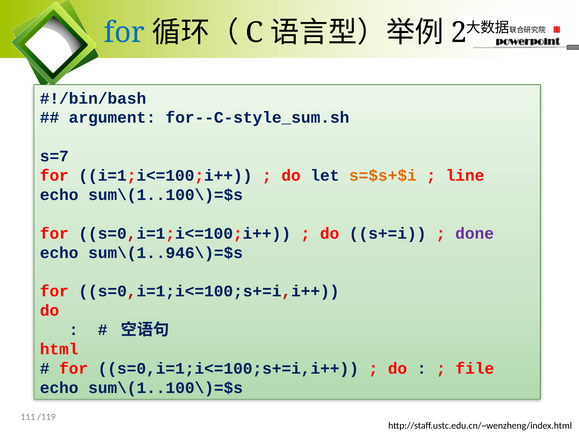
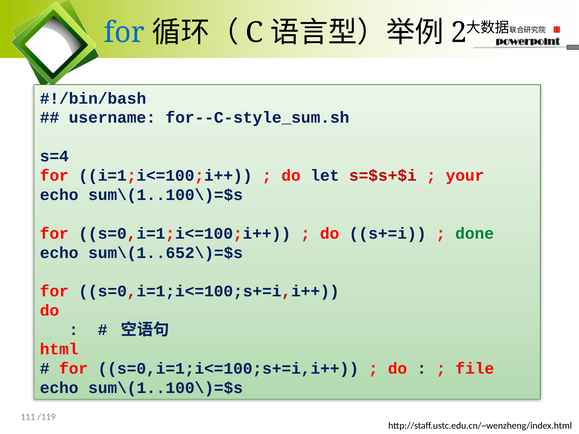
argument: argument -> username (112, 118)
s=7: s=7 -> s=4 (54, 156)
s=$s+$i colour: orange -> red (383, 176)
line: line -> your (465, 176)
done colour: purple -> green (475, 234)
sum\(1..946\)=$s: sum\(1..946\)=$s -> sum\(1..652\)=$s (166, 253)
